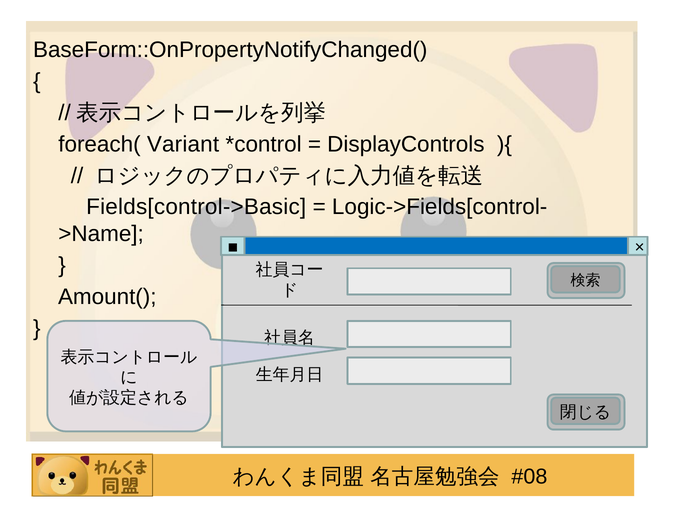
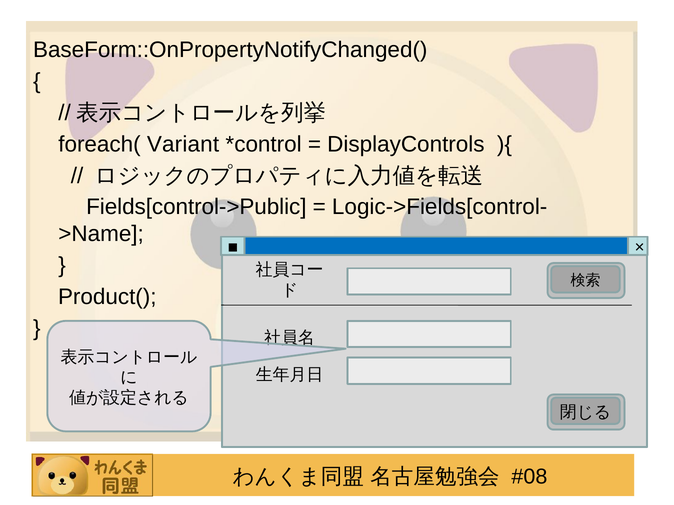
Fields[control->Basic: Fields[control->Basic -> Fields[control->Public (196, 207)
Amount(: Amount( -> Product( (107, 297)
